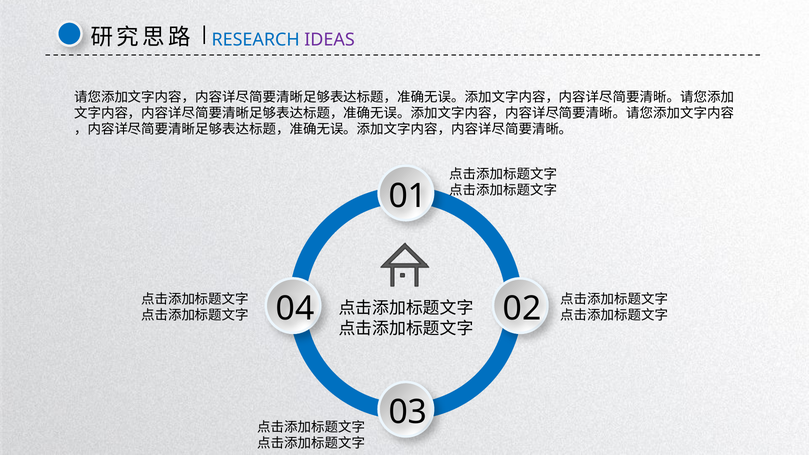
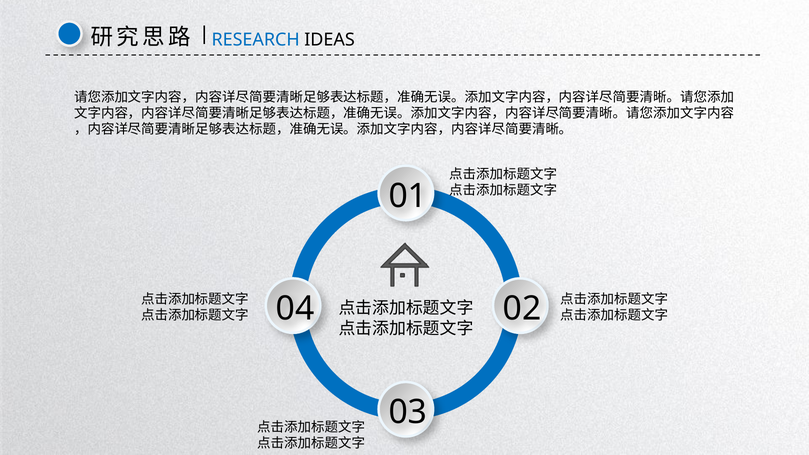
IDEAS colour: purple -> black (330, 40)
